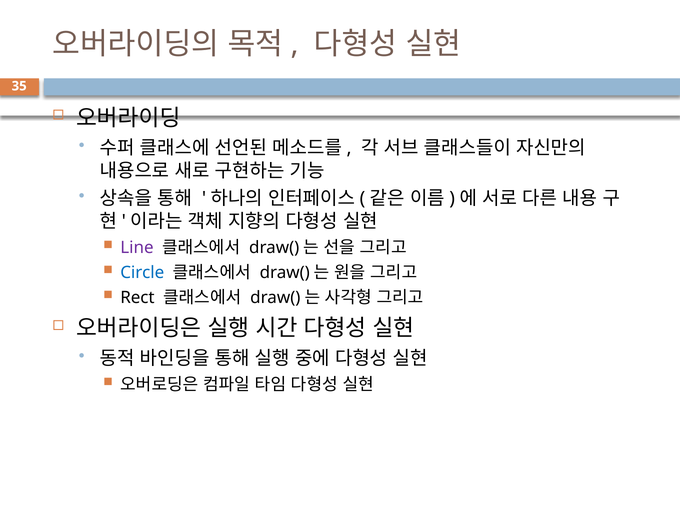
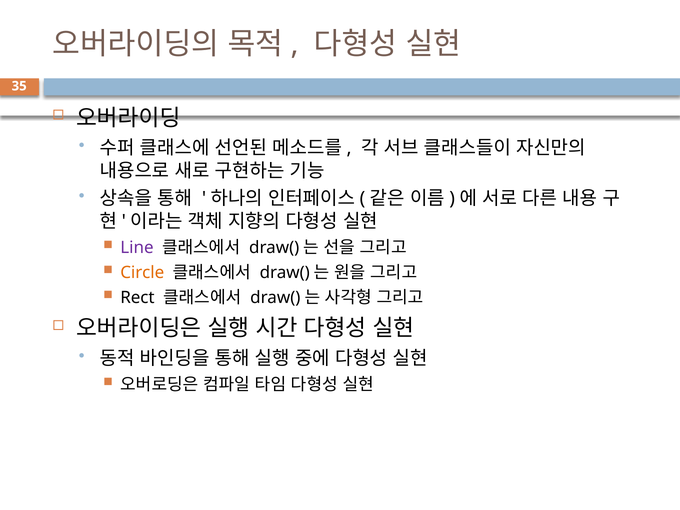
Circle colour: blue -> orange (142, 273)
